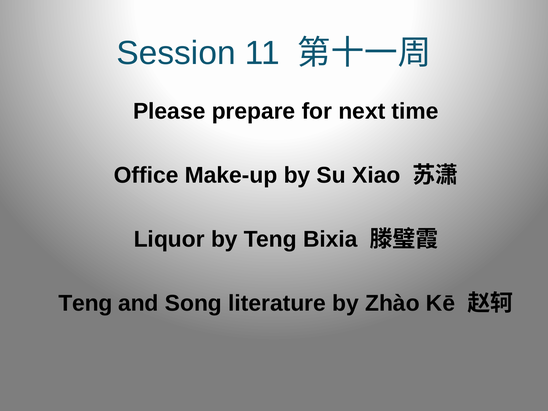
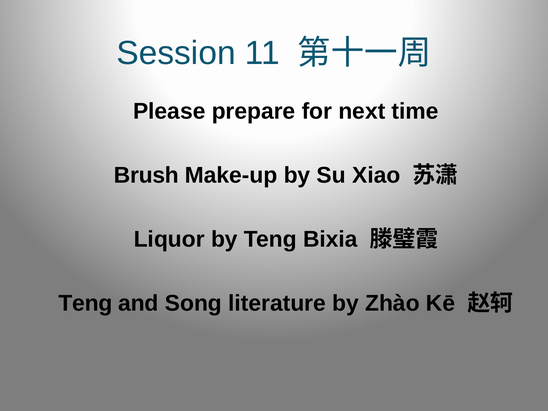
Office: Office -> Brush (146, 175)
